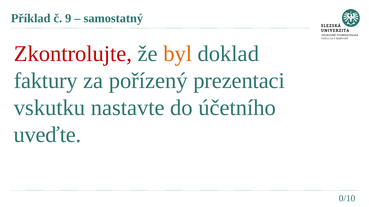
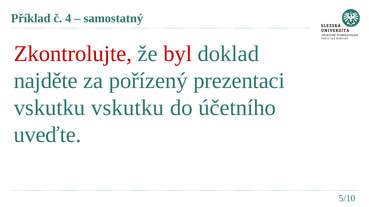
9: 9 -> 4 (68, 18)
byl colour: orange -> red (178, 54)
faktury: faktury -> najděte (46, 81)
vskutku nastavte: nastavte -> vskutku (128, 108)
0/10: 0/10 -> 5/10 (347, 199)
